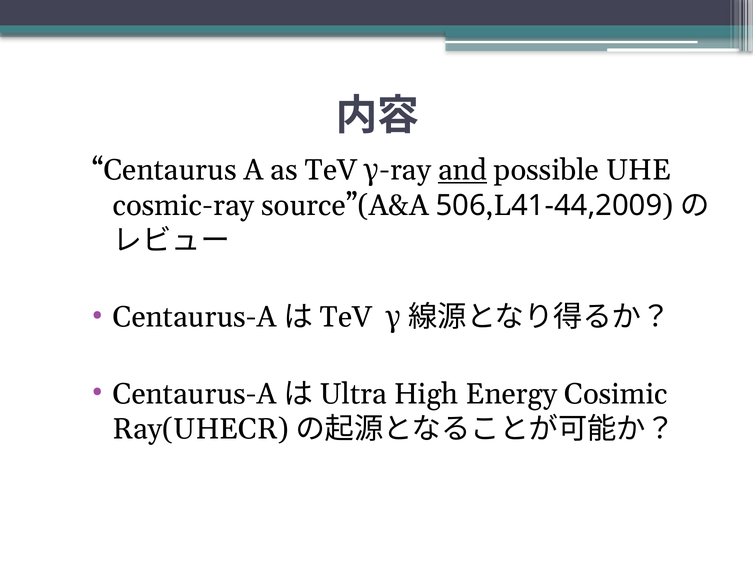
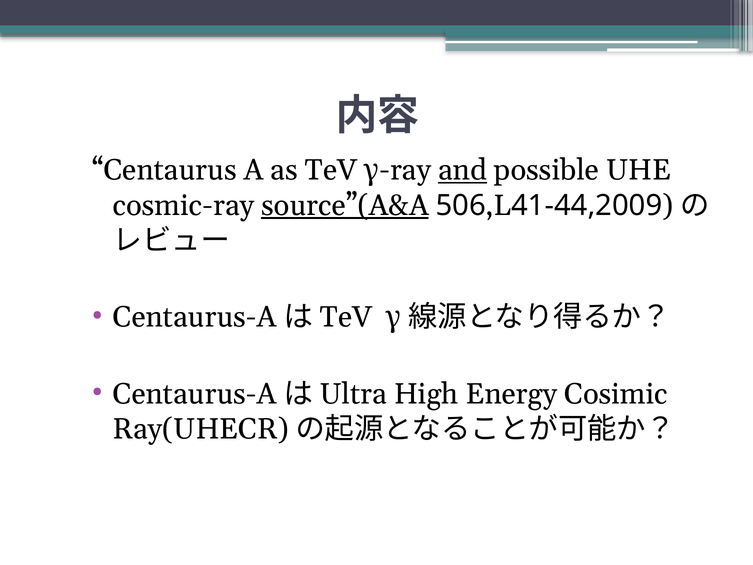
source”(A&A underline: none -> present (345, 205)
